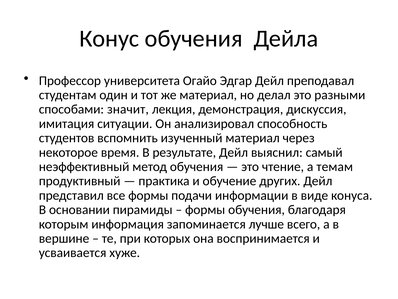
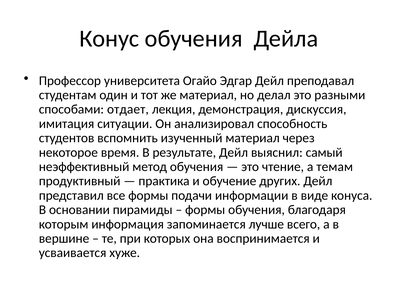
значит: значит -> отдает (128, 109)
